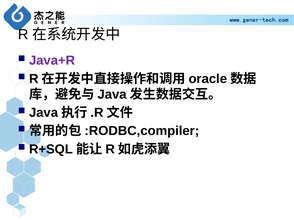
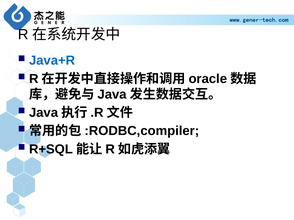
Java+R colour: purple -> blue (52, 61)
